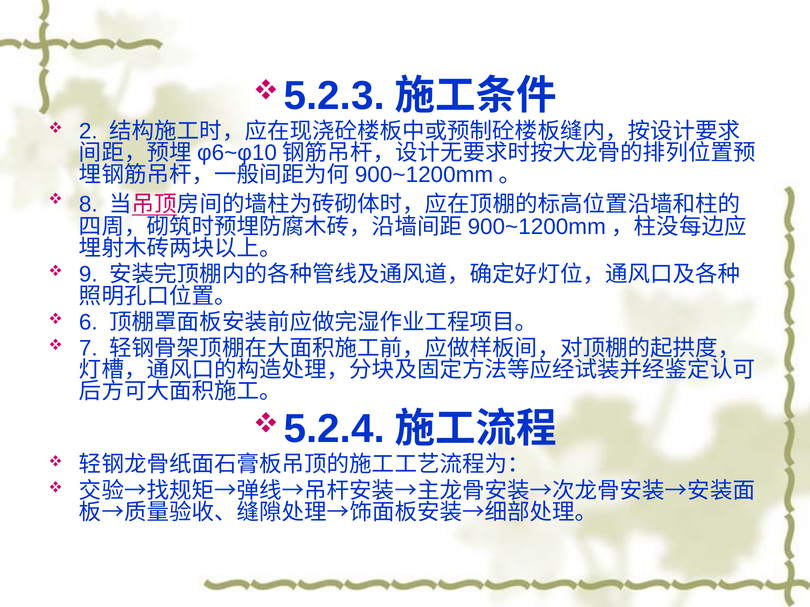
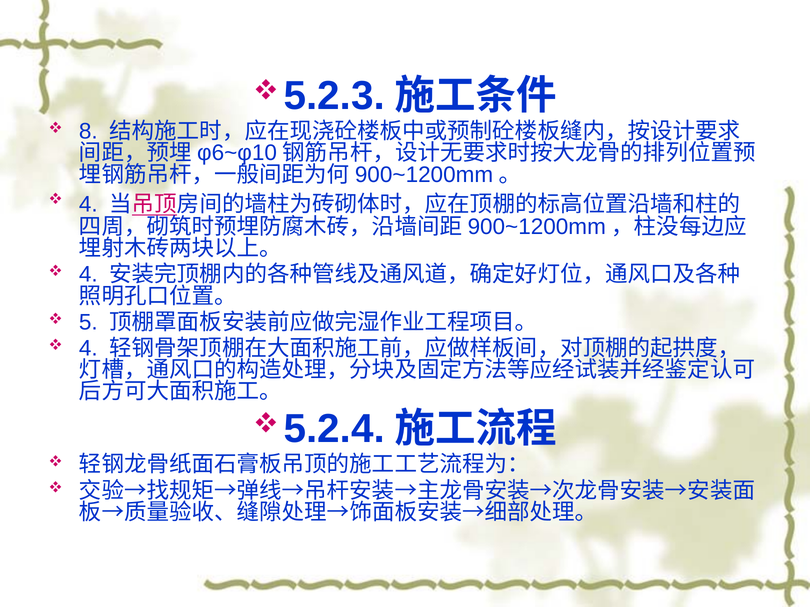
2: 2 -> 8 (88, 132)
8: 8 -> 4 (88, 204)
9: 9 -> 4 (88, 275)
6: 6 -> 5 (88, 322)
7: 7 -> 4 (88, 349)
